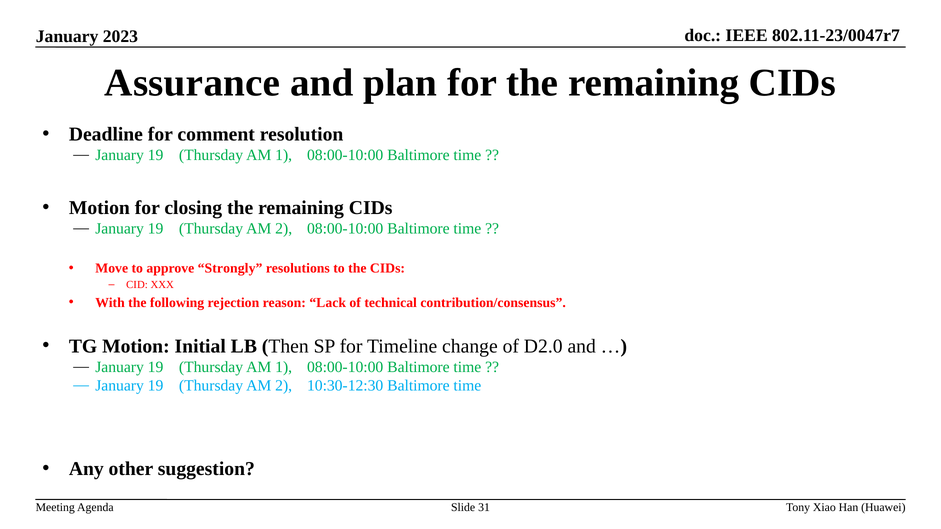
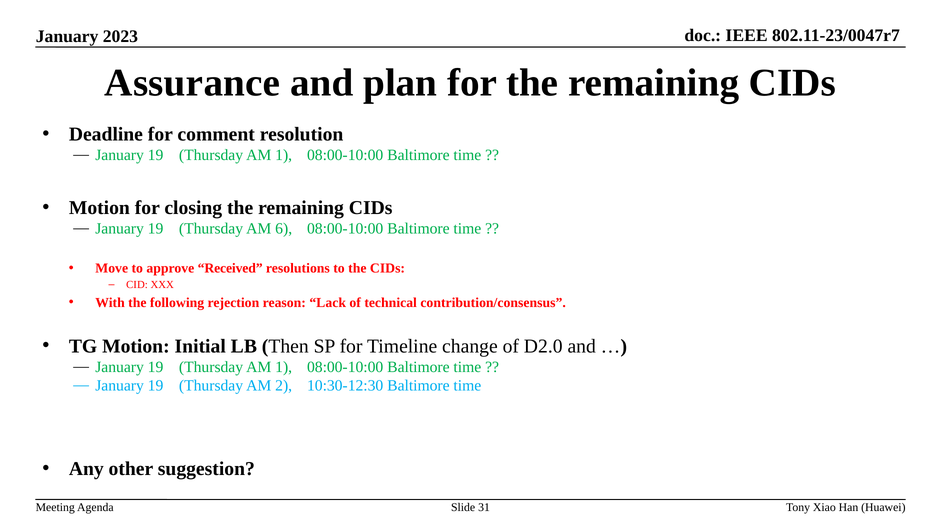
2: 2 -> 6 (284, 229)
Strongly: Strongly -> Received (230, 268)
